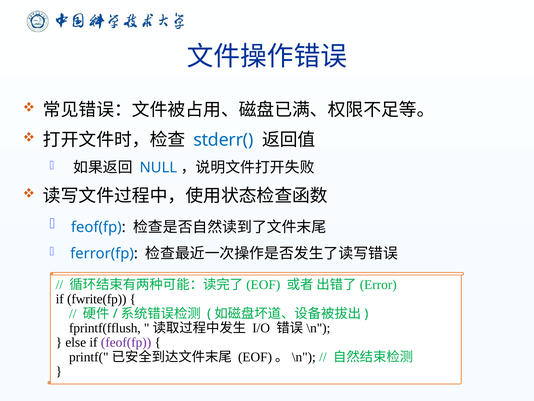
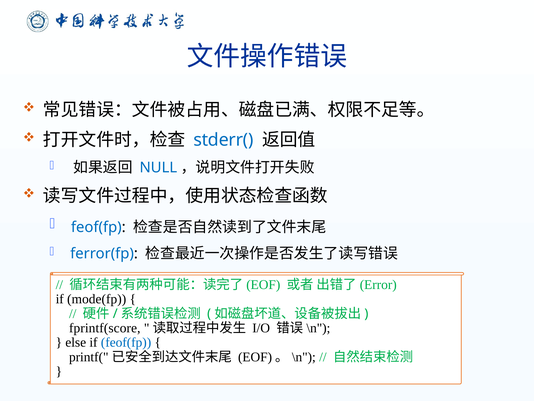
fwrite(fp: fwrite(fp -> mode(fp (97, 299)
fprintf(fflush: fprintf(fflush -> fprintf(score (105, 328)
feof(fp colour: purple -> blue (126, 342)
